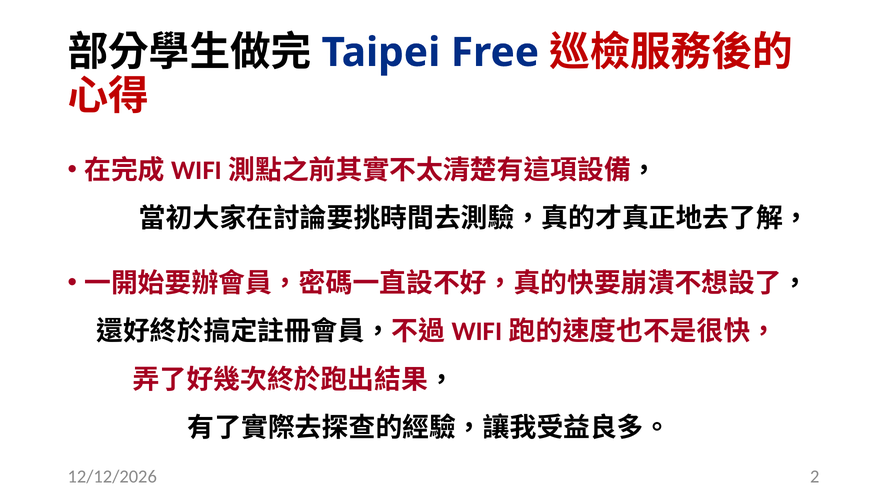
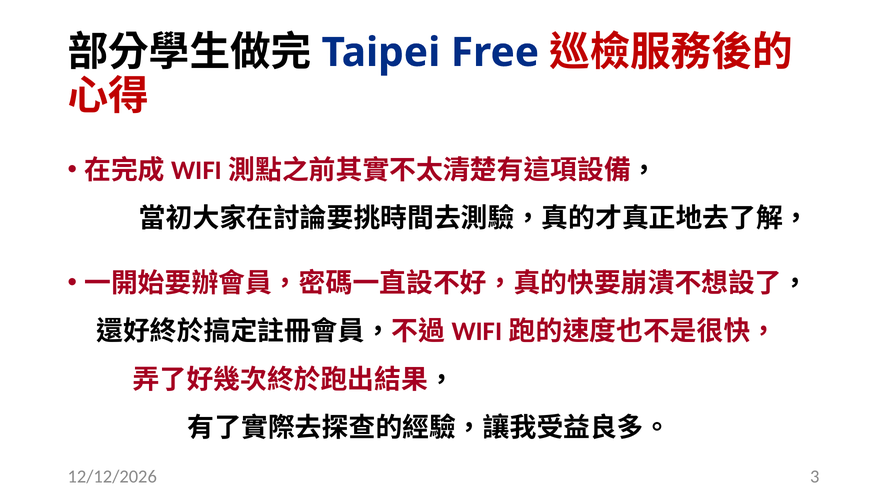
2: 2 -> 3 (815, 477)
